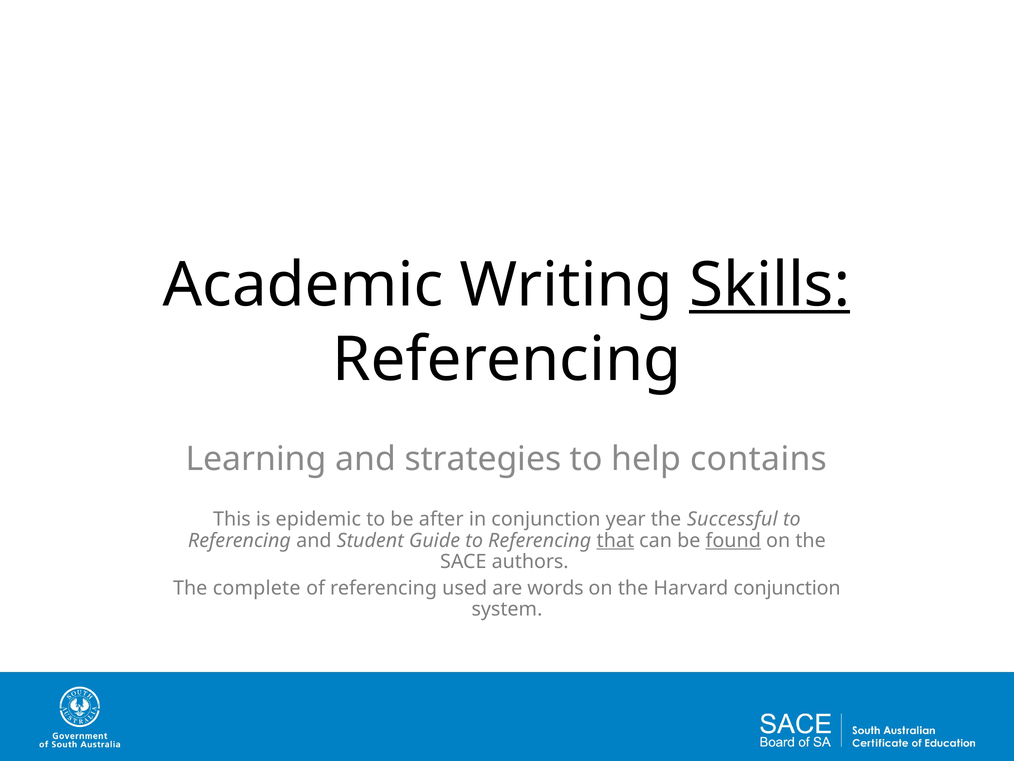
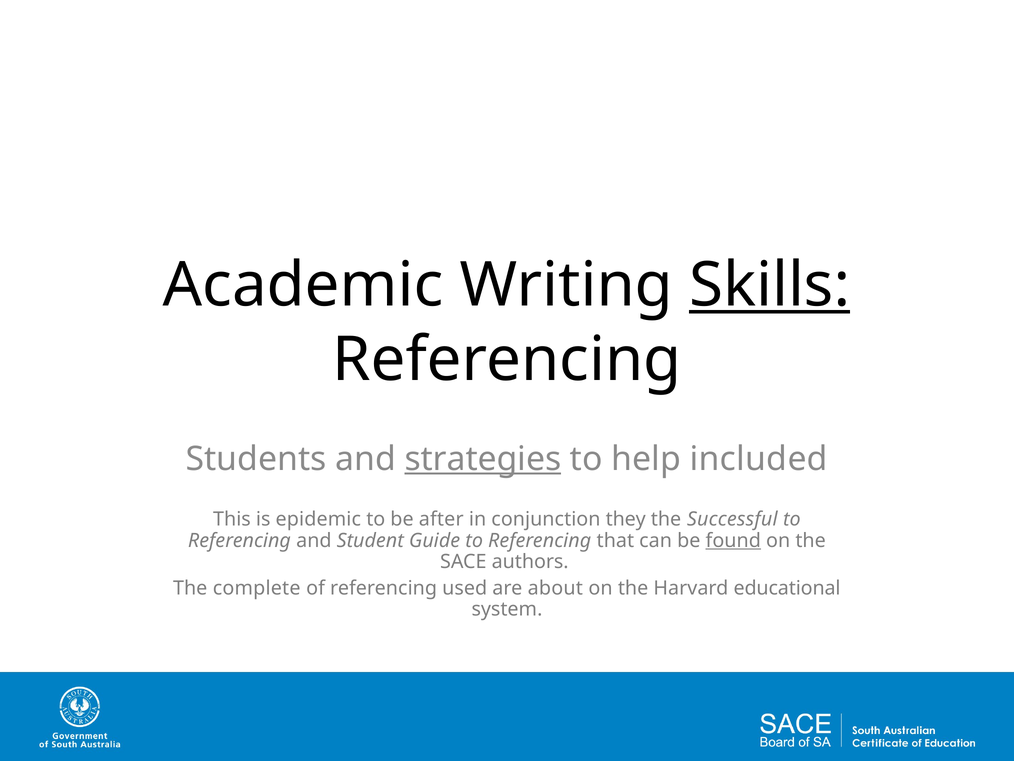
Learning: Learning -> Students (256, 459)
strategies underline: none -> present (483, 459)
contains: contains -> included (759, 459)
year: year -> they (626, 519)
that underline: present -> none (615, 540)
words: words -> about (555, 588)
Harvard conjunction: conjunction -> educational (787, 588)
